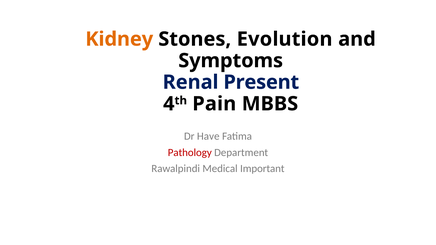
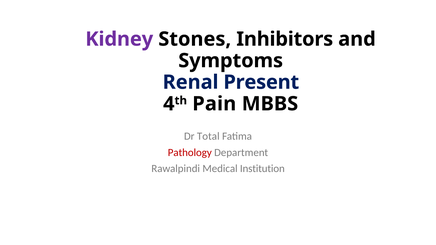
Kidney colour: orange -> purple (119, 39)
Evolution: Evolution -> Inhibitors (285, 39)
Have: Have -> Total (208, 136)
Important: Important -> Institution (262, 169)
